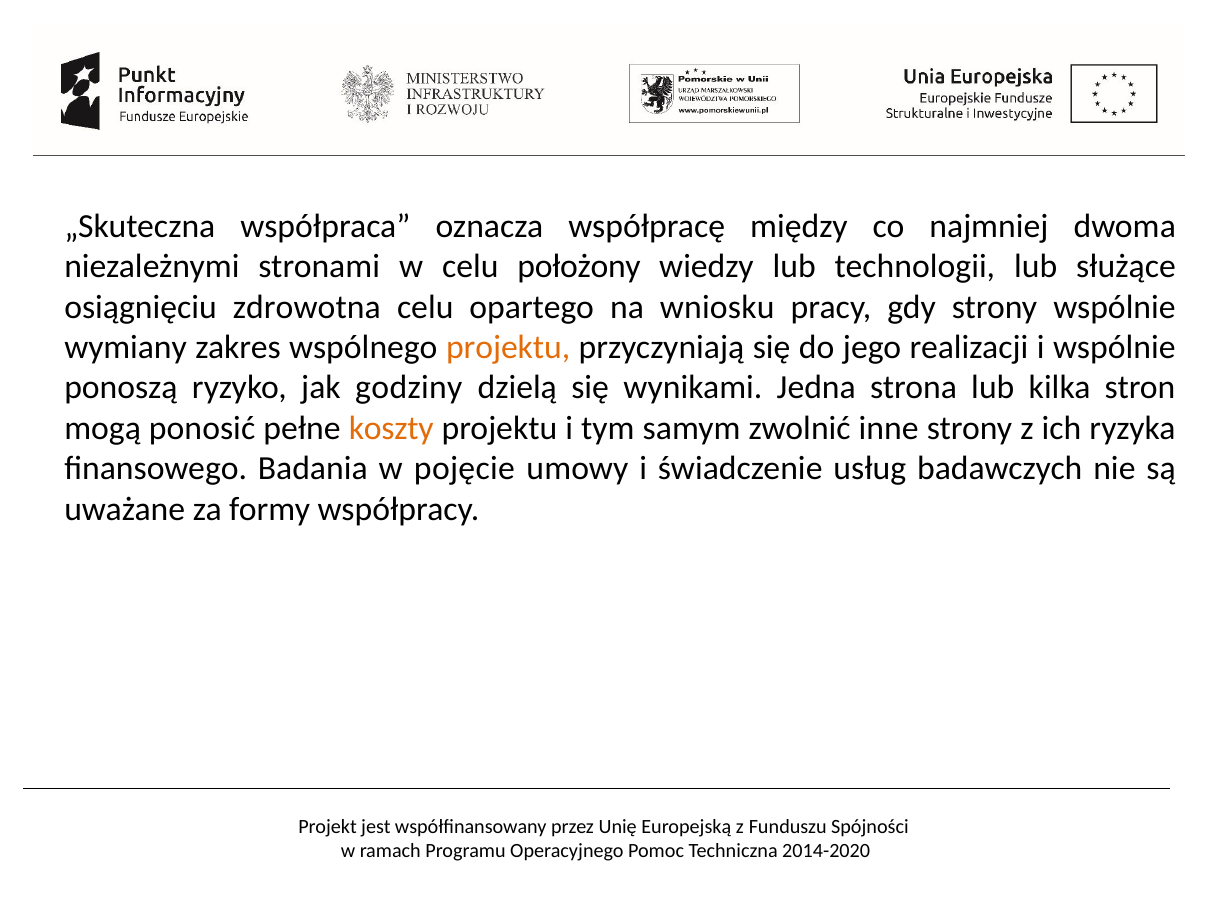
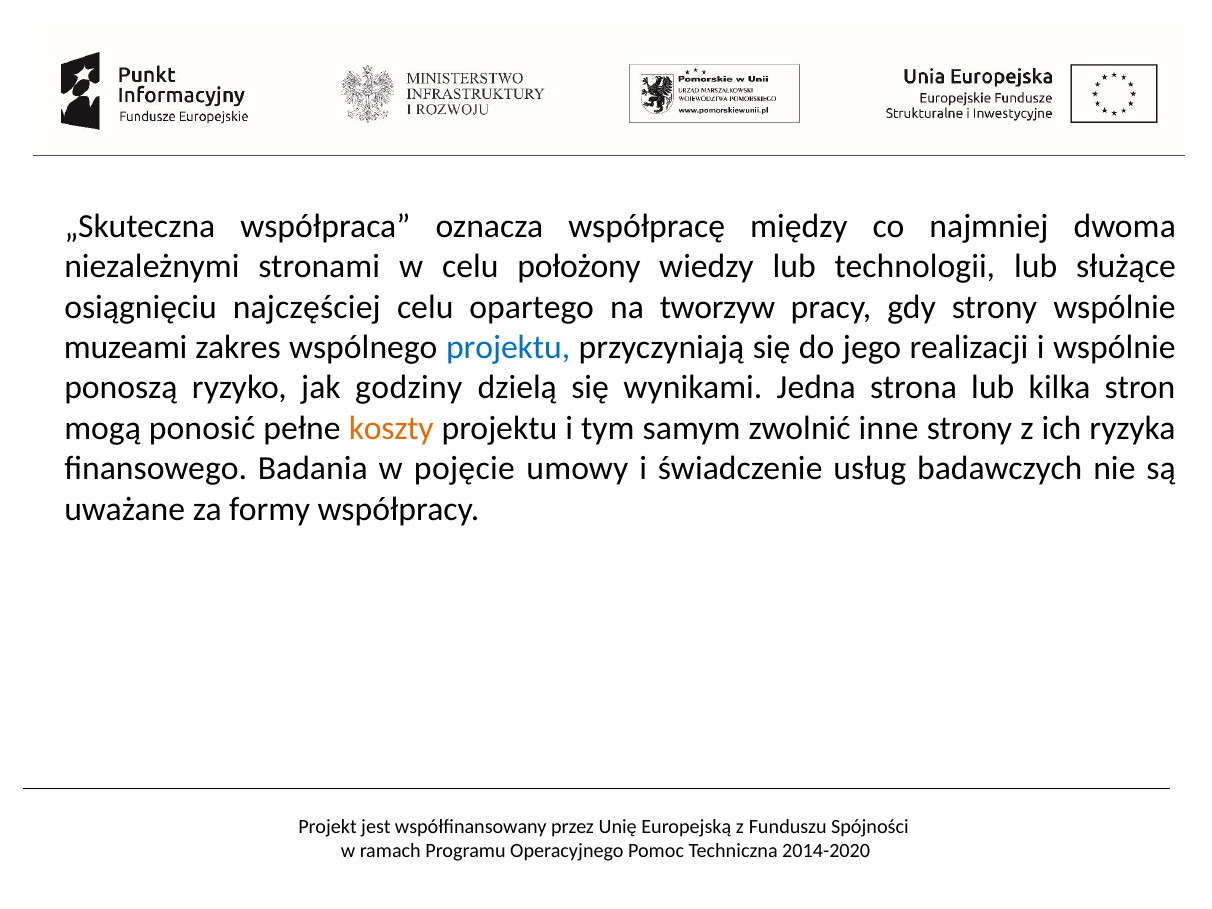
zdrowotna: zdrowotna -> najczęściej (307, 307)
wniosku: wniosku -> tworzyw (717, 307)
wymiany: wymiany -> muzeami (126, 347)
projektu colour: orange -> blue (508, 347)
